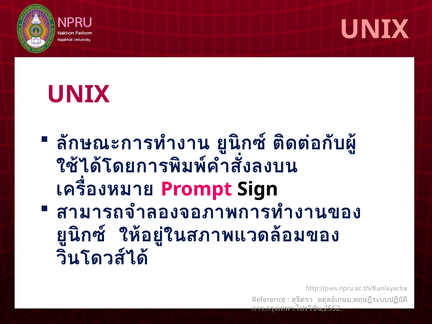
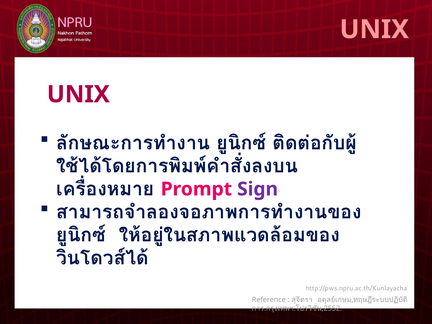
Sign colour: black -> purple (258, 189)
